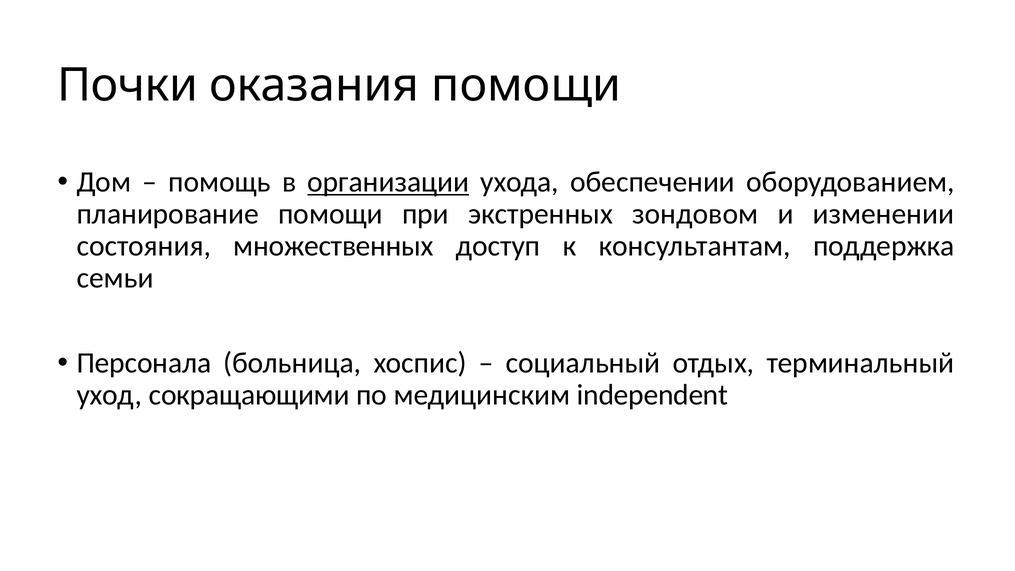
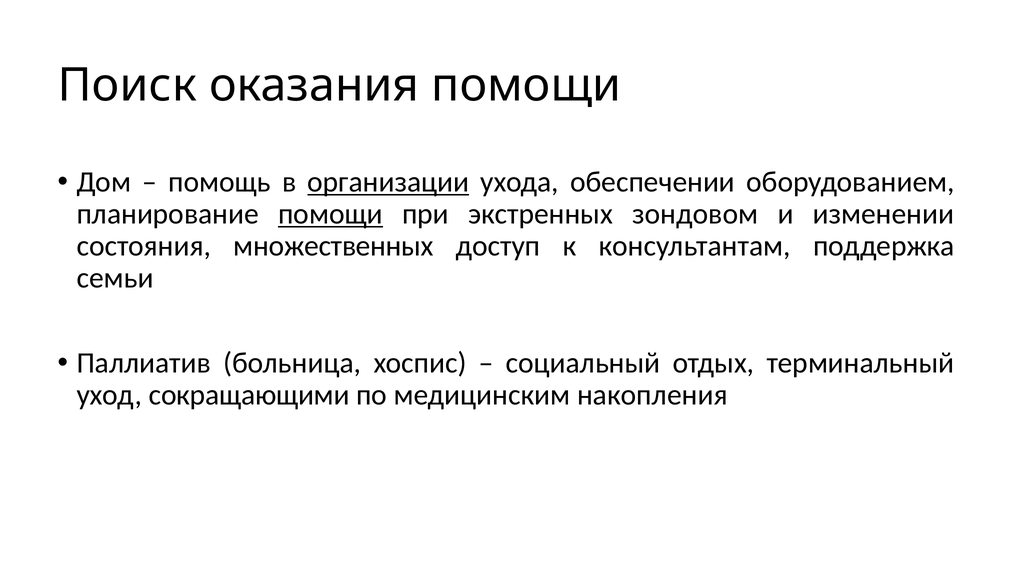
Почки: Почки -> Поиск (127, 85)
помощи underline: none -> present (330, 214)
Персонала: Персонала -> Паллиатив (144, 363)
independent: independent -> накопления (652, 395)
